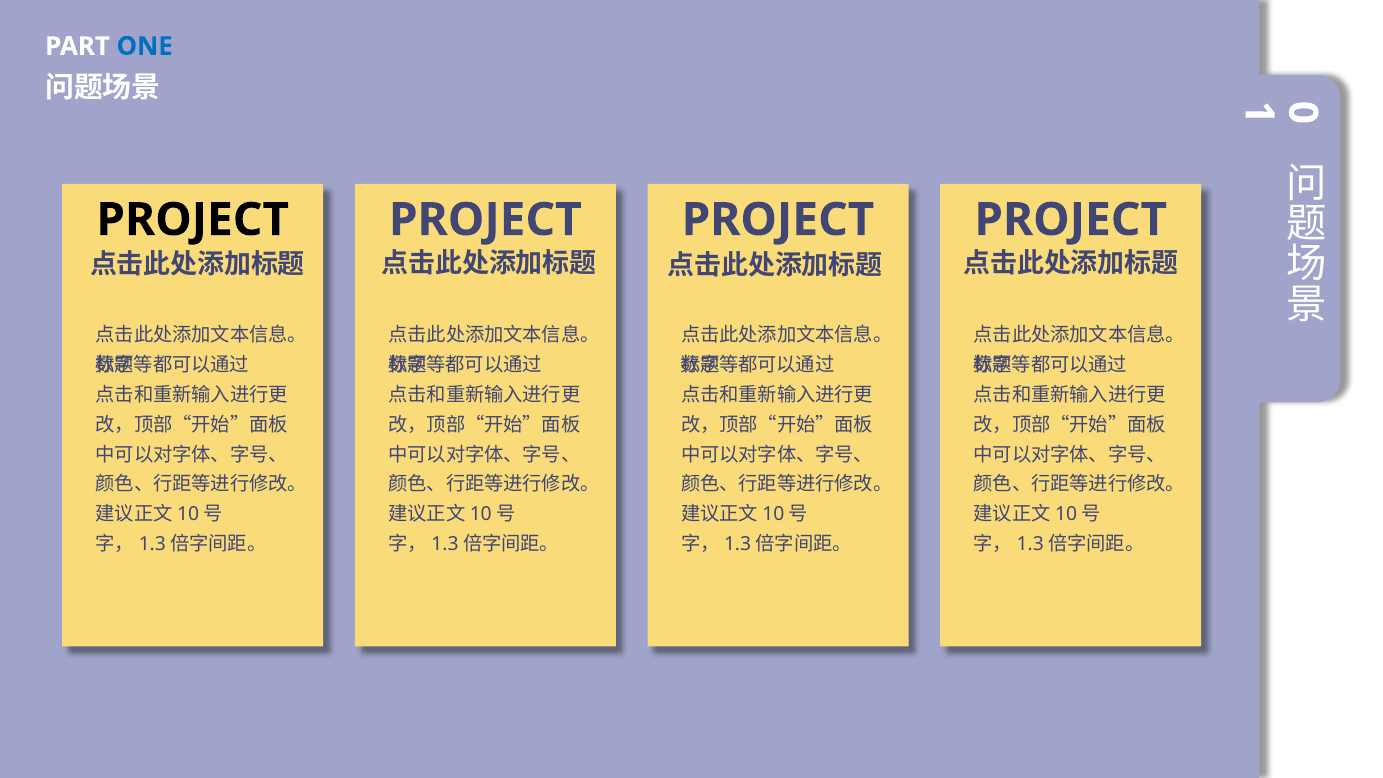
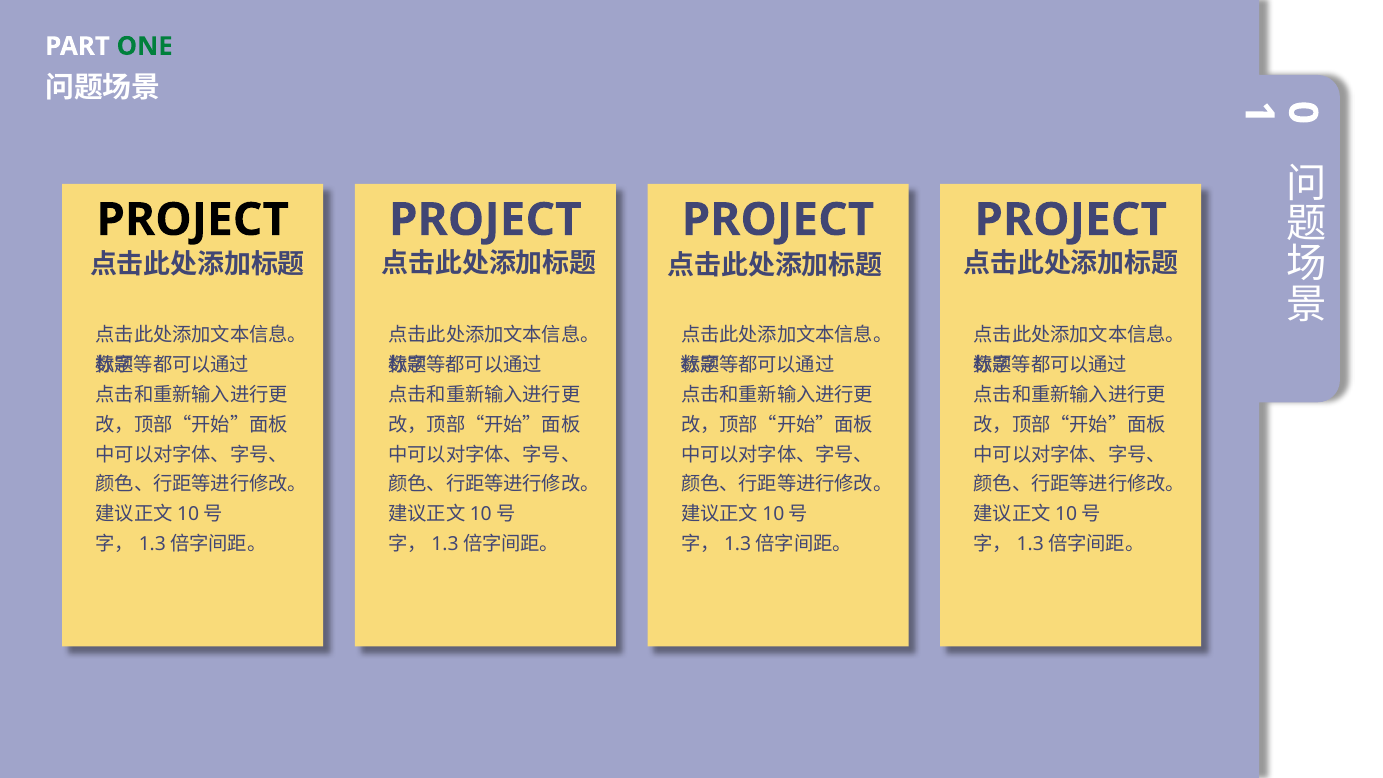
ONE colour: blue -> green (145, 46)
